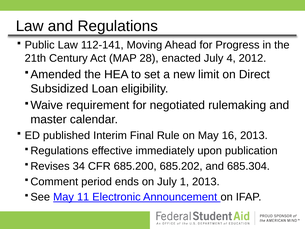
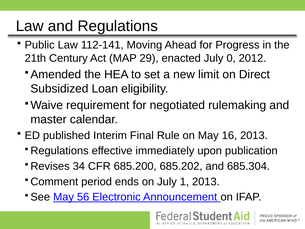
28: 28 -> 29 (149, 58)
4: 4 -> 0 (231, 58)
11: 11 -> 56 (83, 197)
